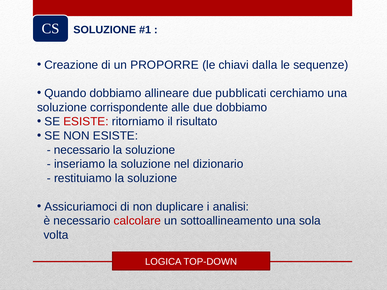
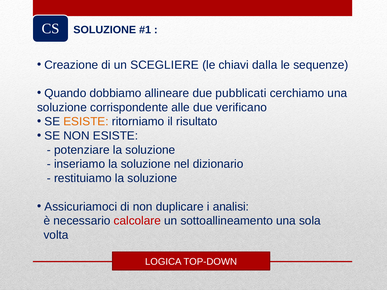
PROPORRE: PROPORRE -> SCEGLIERE (165, 65)
due dobbiamo: dobbiamo -> verificano (242, 107)
ESISTE colour: red -> orange (86, 122)
necessario: necessario -> potenziare (82, 150)
